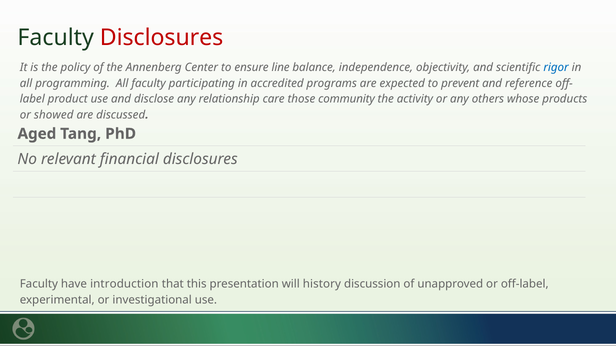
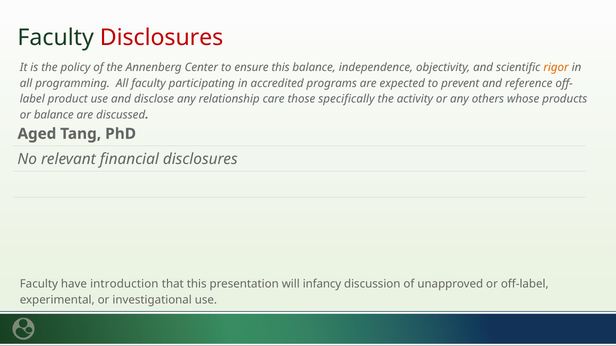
ensure line: line -> this (281, 68)
rigor colour: blue -> orange (556, 68)
community: community -> specifically (346, 99)
or showed: showed -> balance (54, 115)
history: history -> infancy (322, 284)
